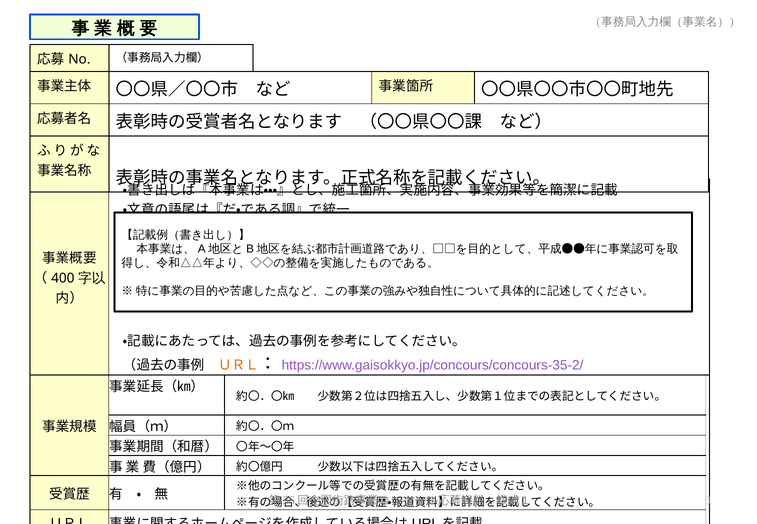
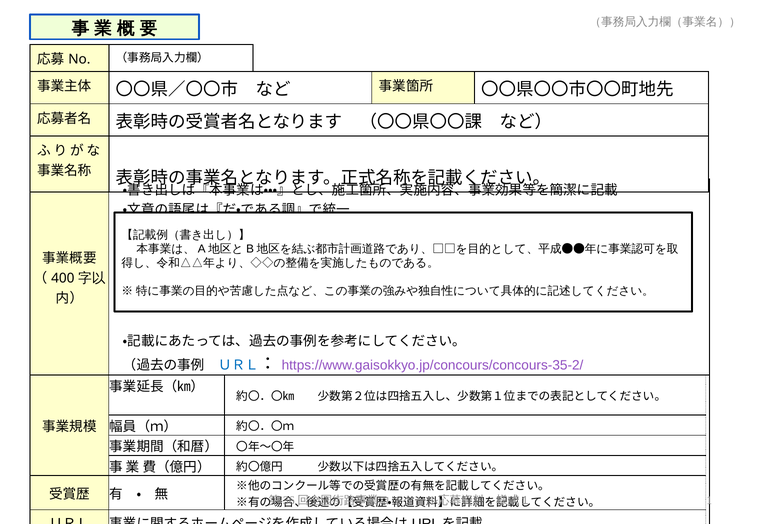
ＵＲＬ colour: orange -> blue (239, 366)
